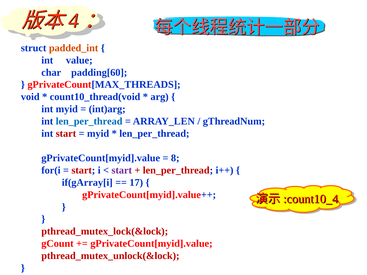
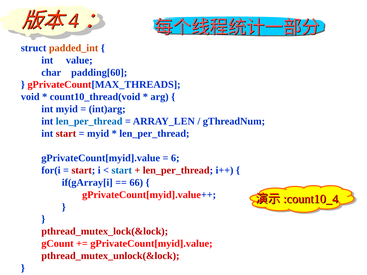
8: 8 -> 6 (175, 158)
start colour: purple -> blue (122, 170)
17: 17 -> 66 (136, 183)
